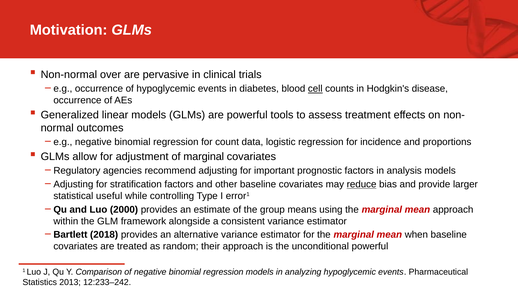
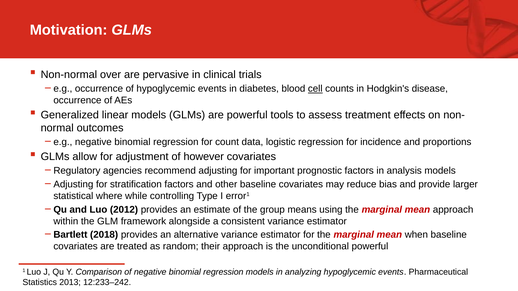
of marginal: marginal -> however (204, 157)
reduce underline: present -> none (362, 185)
useful: useful -> where (109, 196)
2000: 2000 -> 2012 (124, 210)
